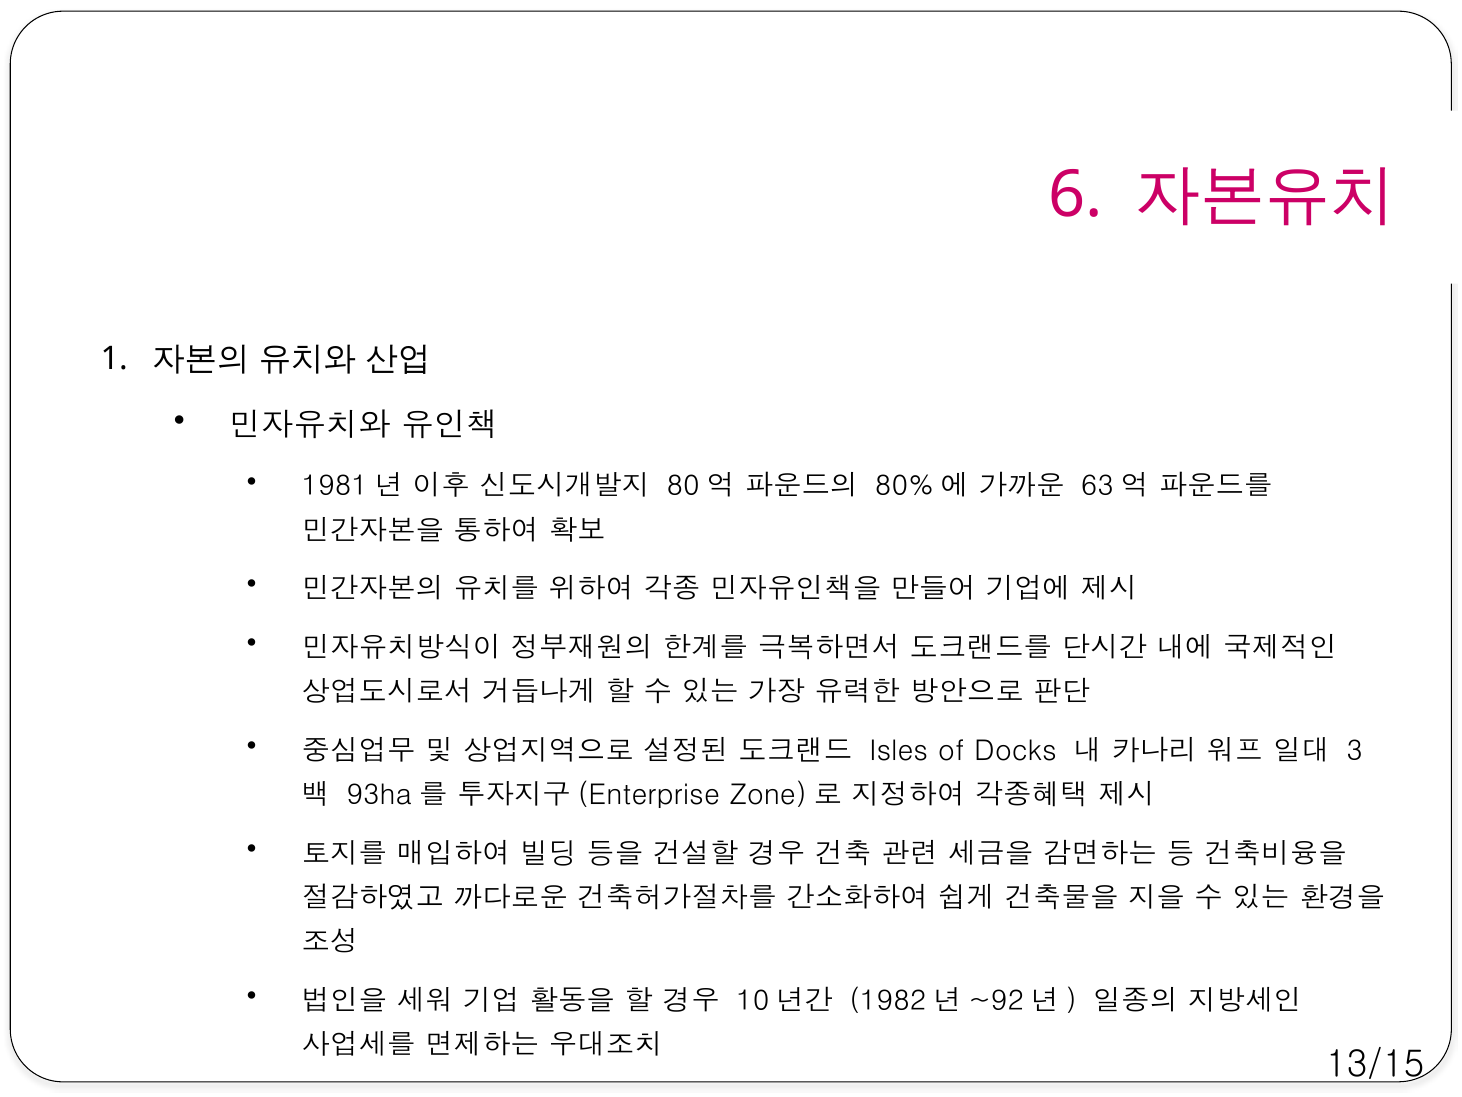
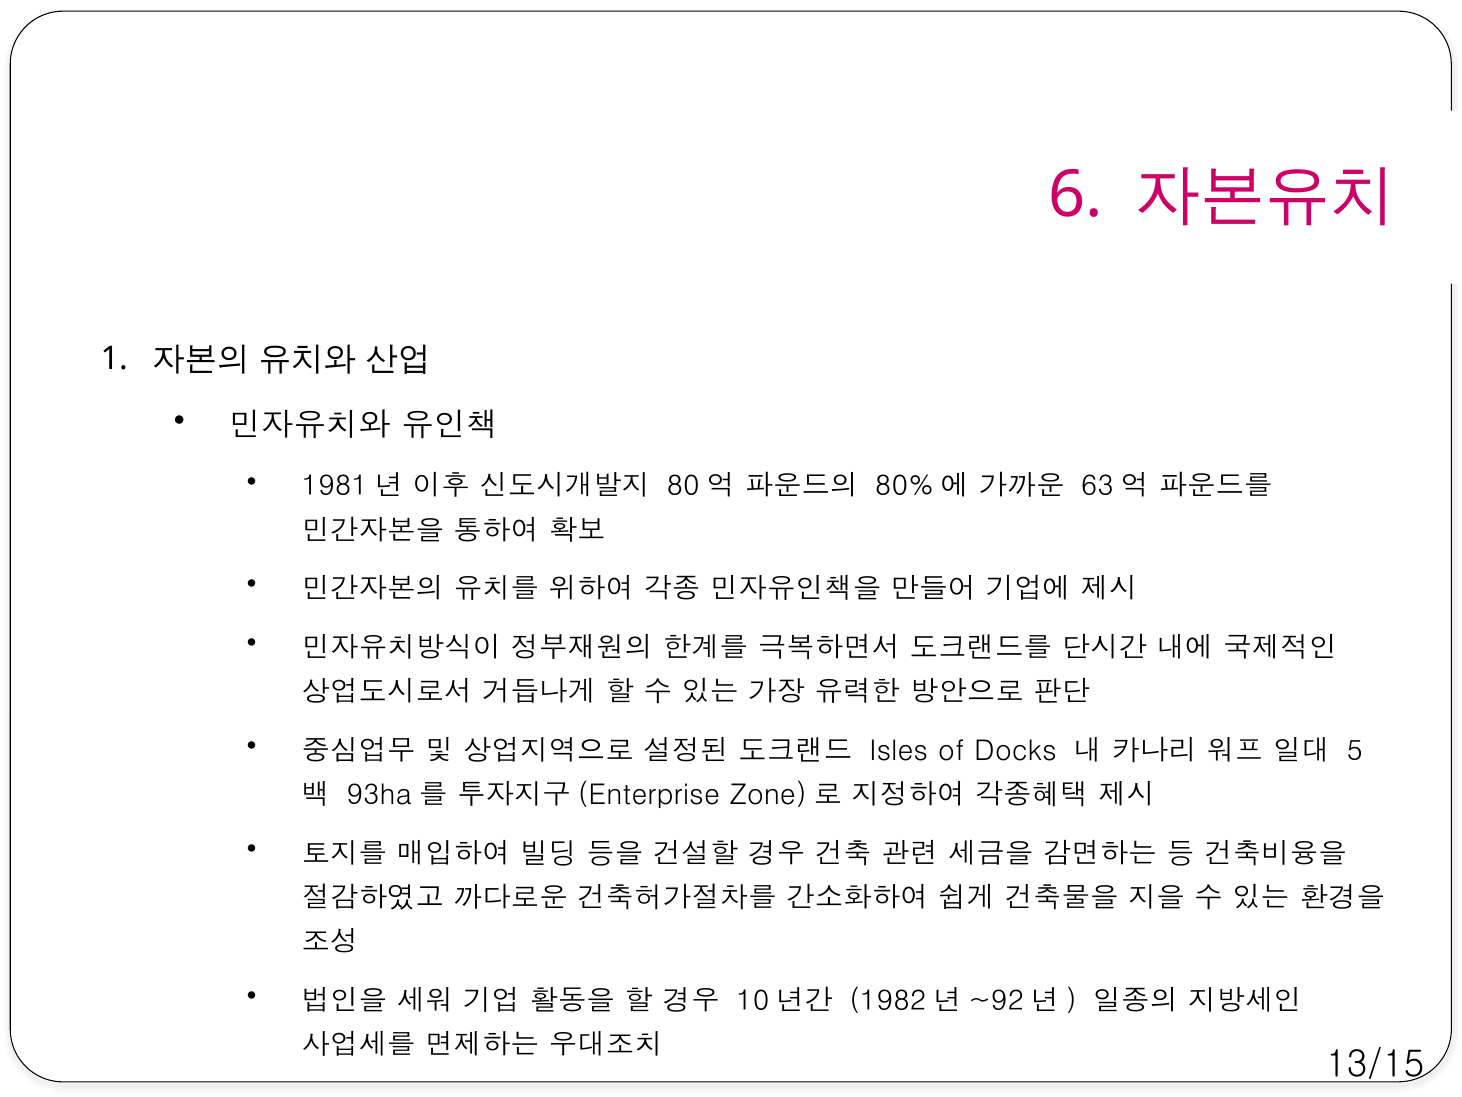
3: 3 -> 5 (1355, 750)
